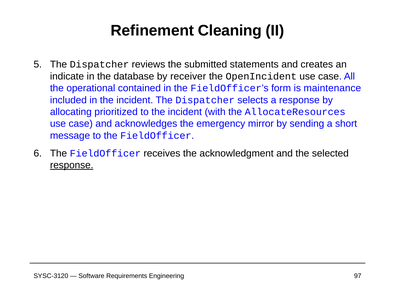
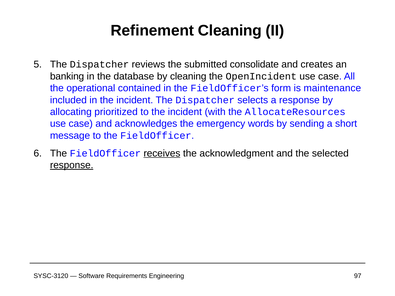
statements: statements -> consolidate (254, 65)
indicate: indicate -> banking (67, 76)
by receiver: receiver -> cleaning (188, 76)
mirror: mirror -> words (261, 124)
receives underline: none -> present (162, 153)
